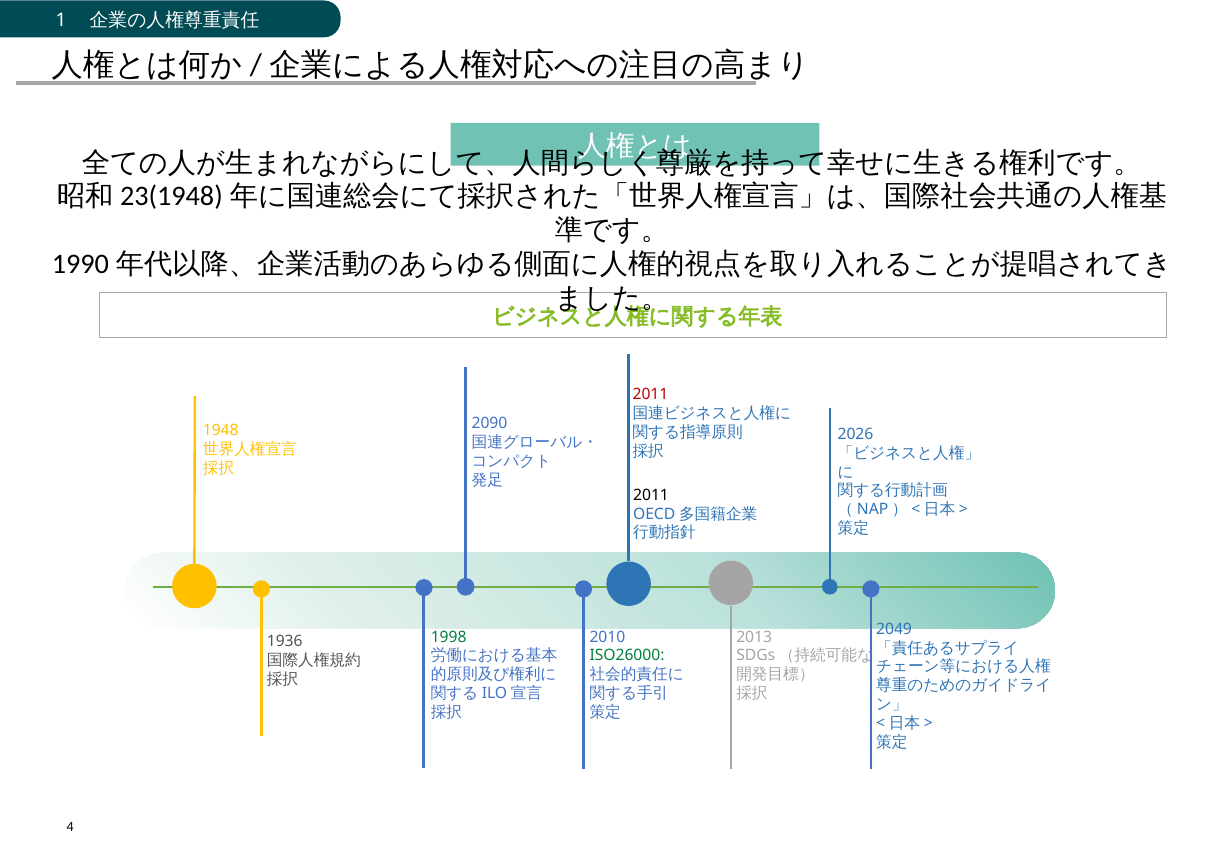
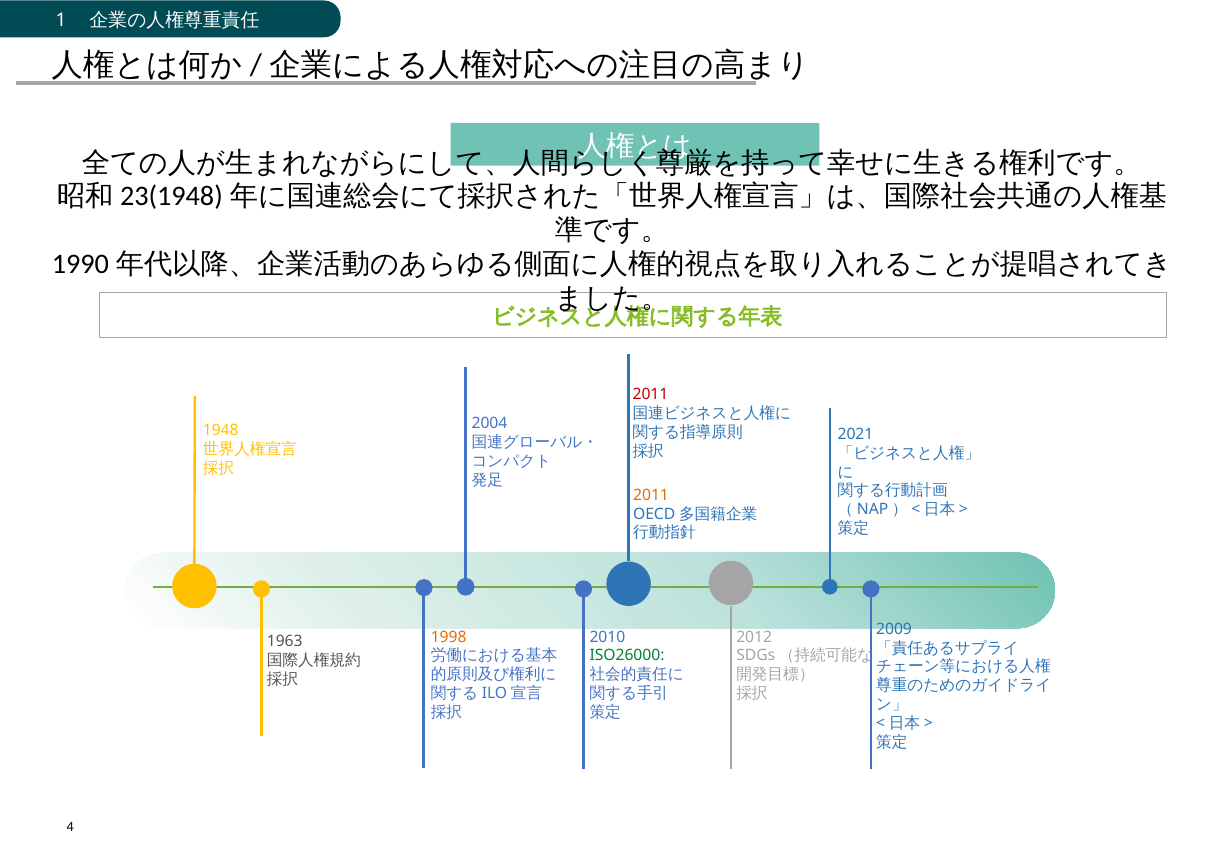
2090: 2090 -> 2004 (490, 424)
2026: 2026 -> 2021 (856, 434)
2011 colour: black -> orange (651, 495)
2049: 2049 -> 2009 (894, 629)
1998 colour: green -> orange (449, 637)
2013: 2013 -> 2012 (754, 637)
1936: 1936 -> 1963 (285, 642)
